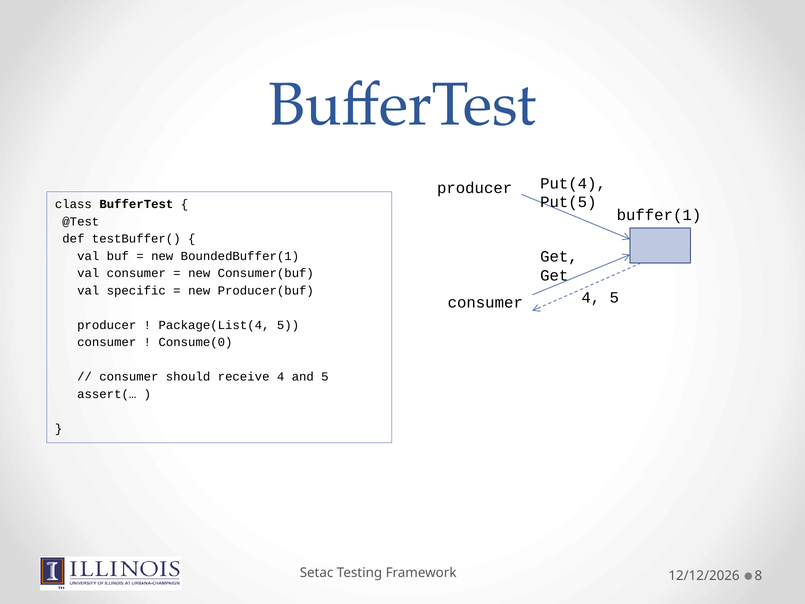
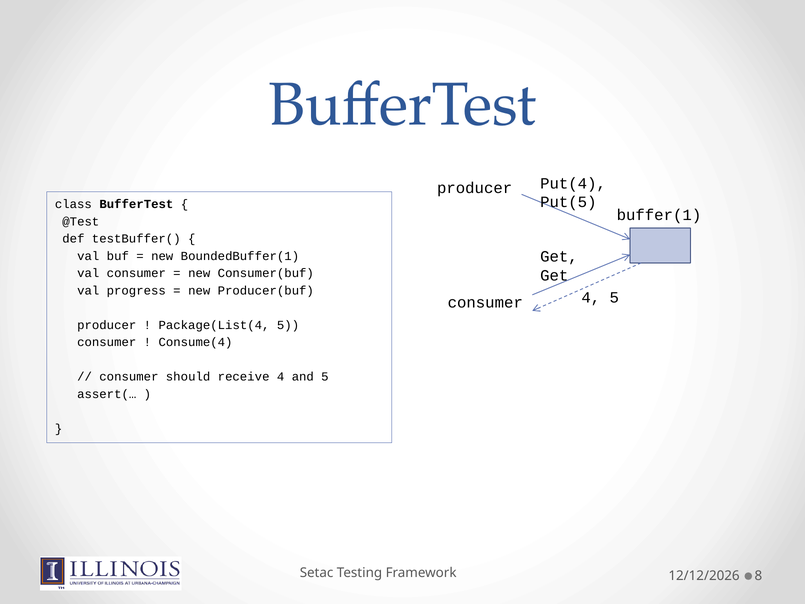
specific: specific -> progress (136, 290)
Consume(0: Consume(0 -> Consume(4 (196, 342)
